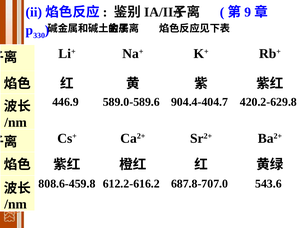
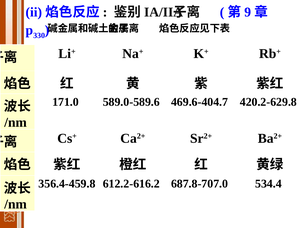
446.9: 446.9 -> 171.0 (66, 102)
904.4-404.7: 904.4-404.7 -> 469.6-404.7 (200, 102)
808.6-459.8: 808.6-459.8 -> 356.4-459.8 (67, 184)
543.6: 543.6 -> 534.4 (268, 184)
